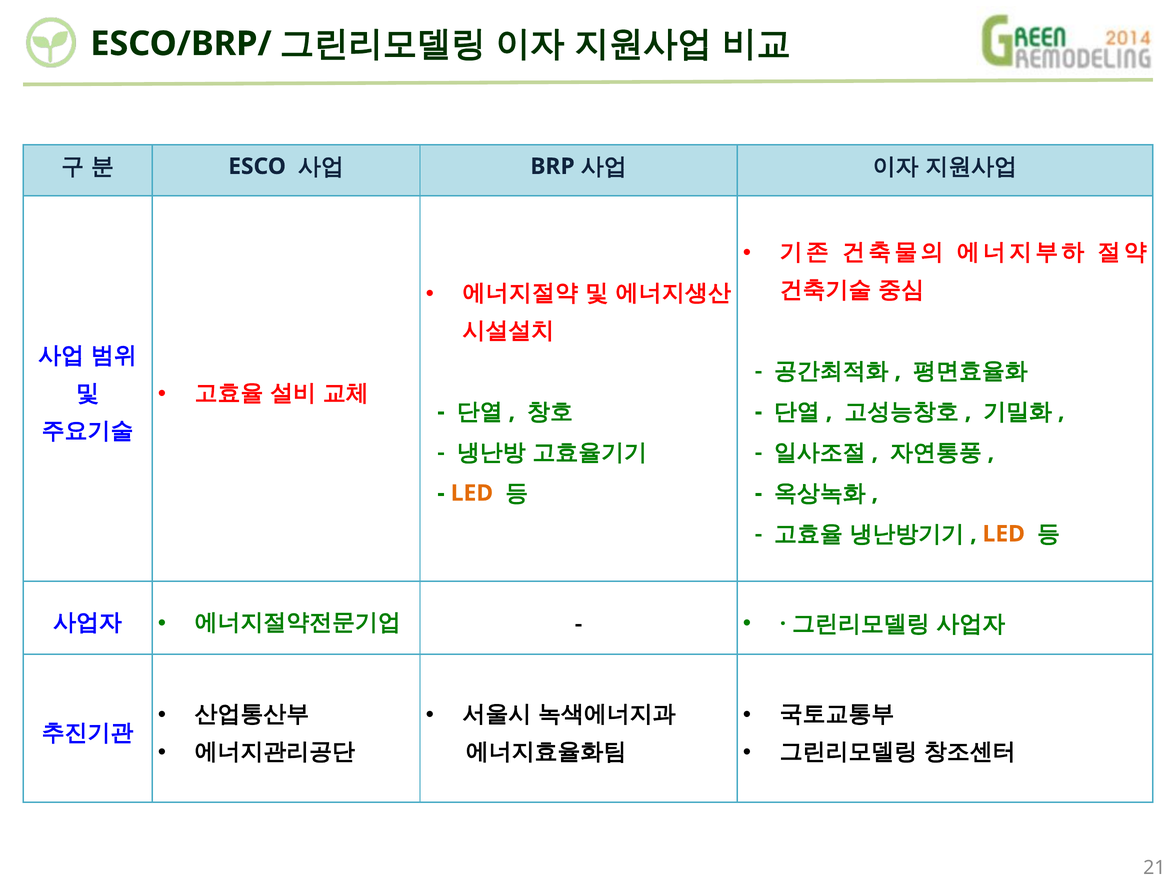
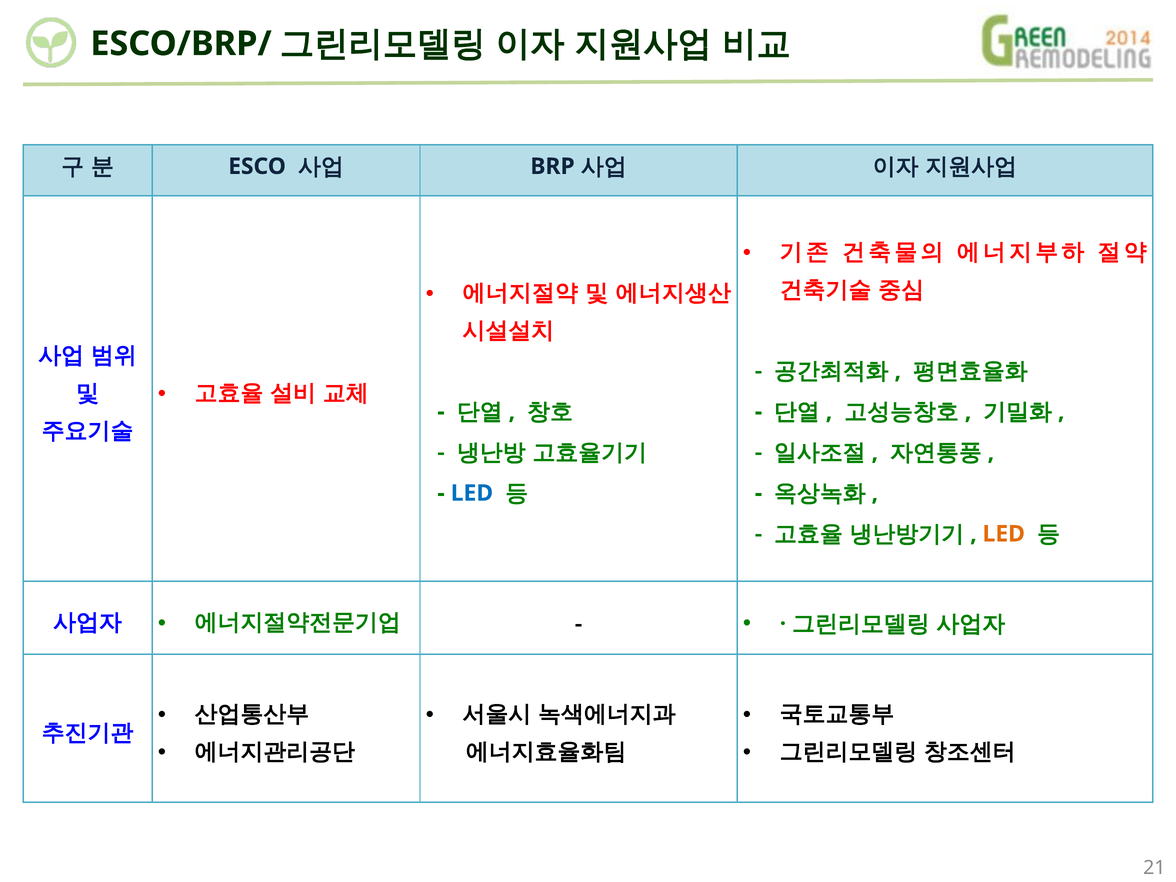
LED colour: orange -> blue (472, 493)
